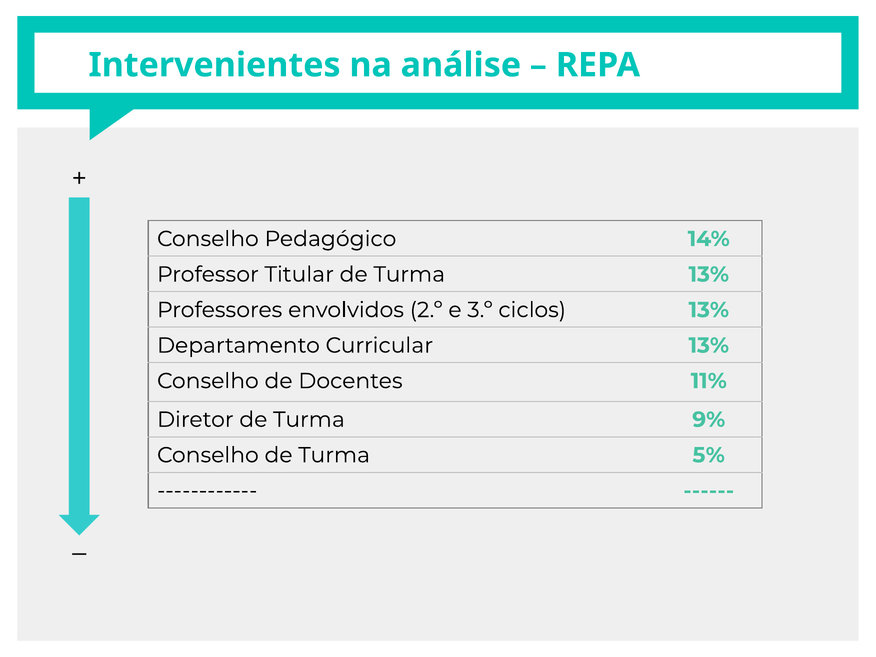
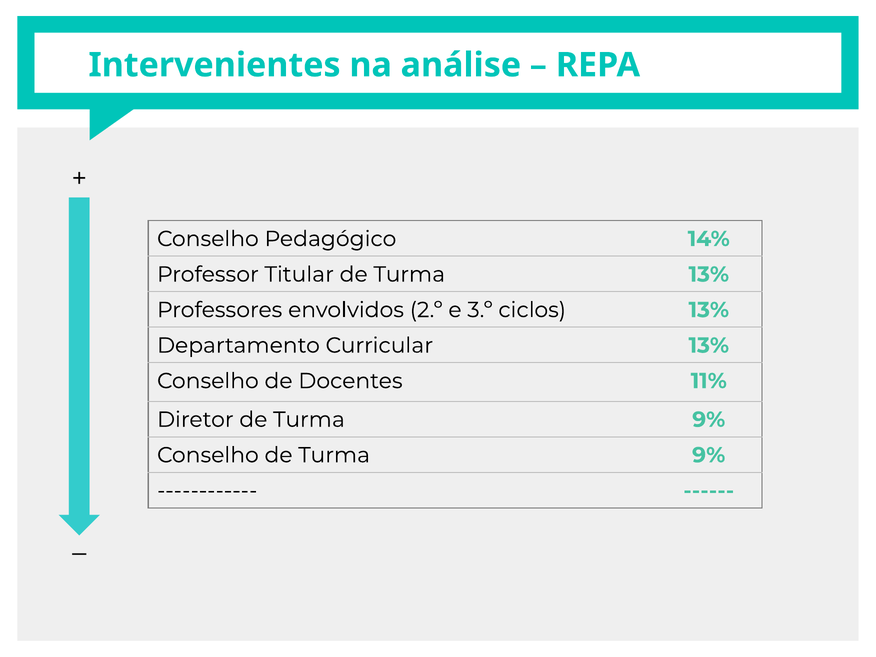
Conselho de Turma 5%: 5% -> 9% (709, 455)
